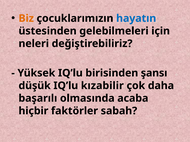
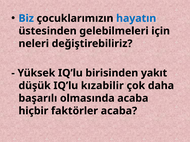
Biz colour: orange -> blue (26, 18)
şansı: şansı -> yakıt (154, 73)
faktörler sabah: sabah -> acaba (119, 111)
